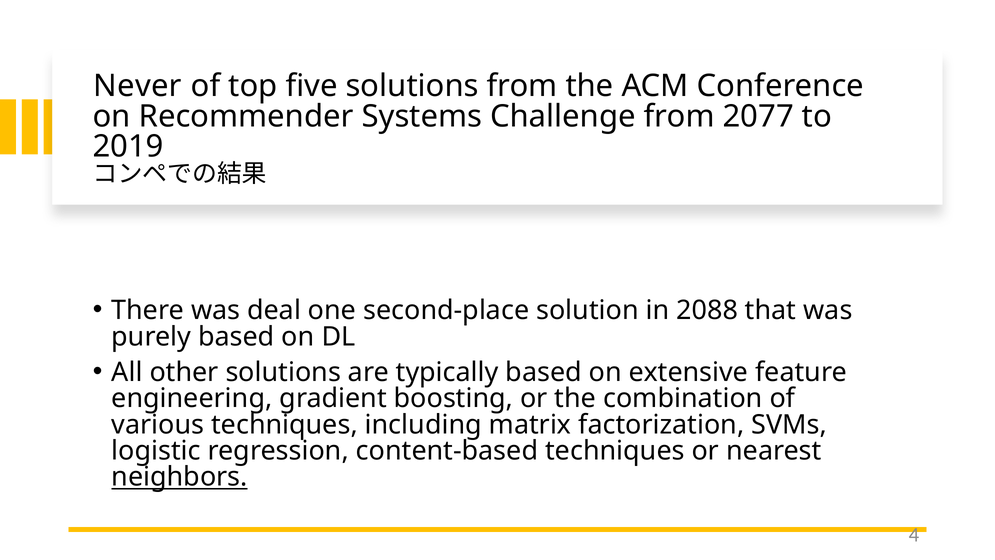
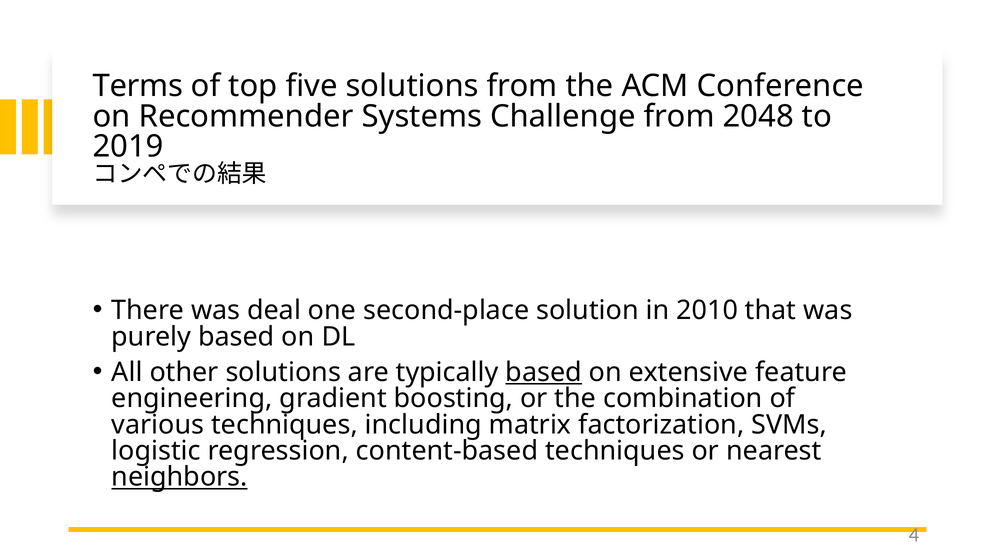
Never: Never -> Terms (138, 86)
2077: 2077 -> 2048 (758, 116)
2088: 2088 -> 2010 (707, 310)
based underline: none -> present (544, 372)
